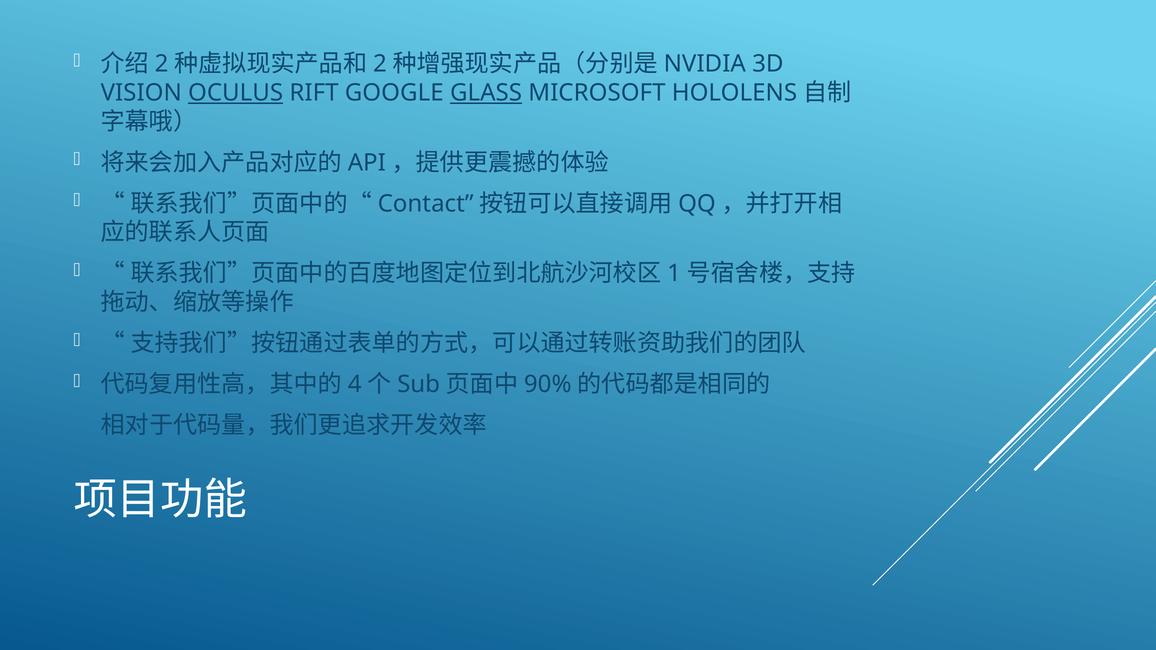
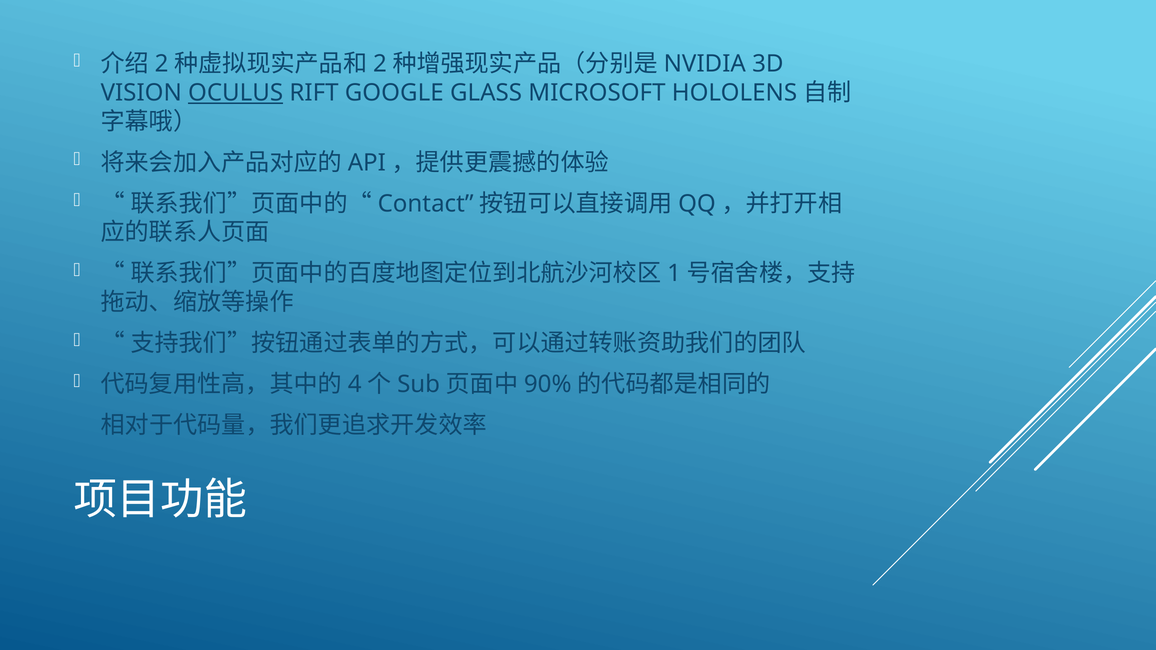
GLASS underline: present -> none (486, 93)
